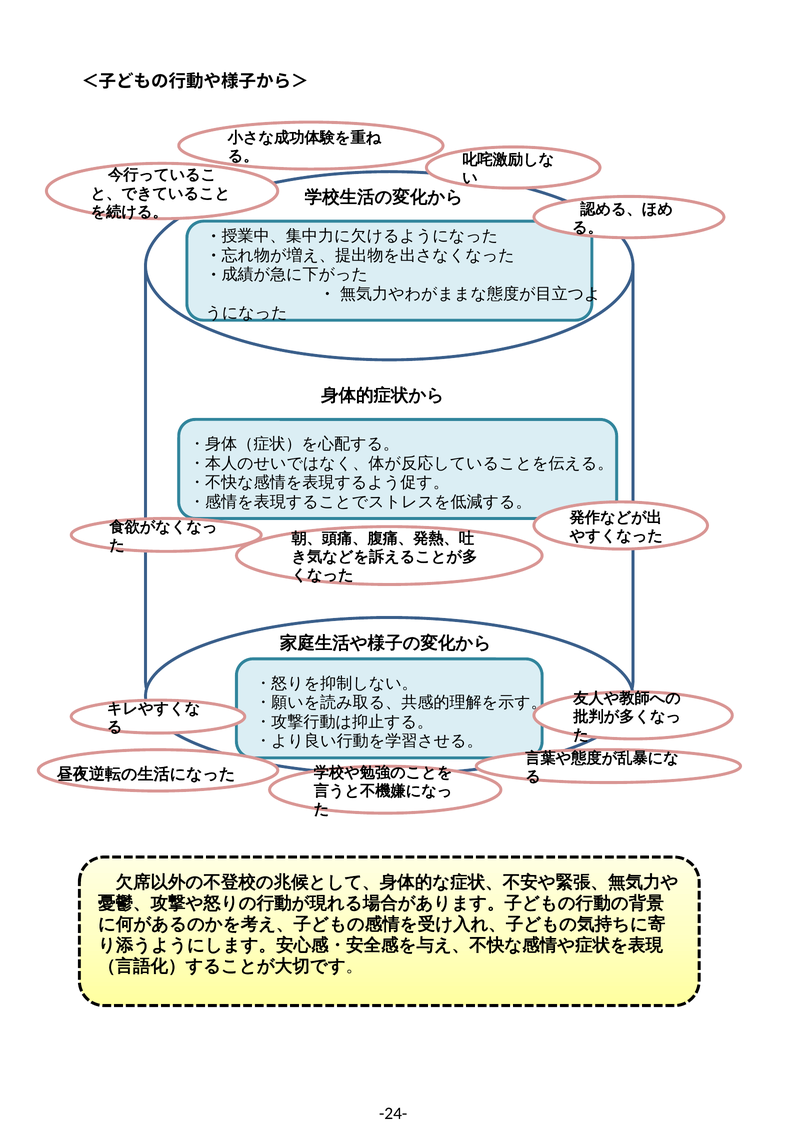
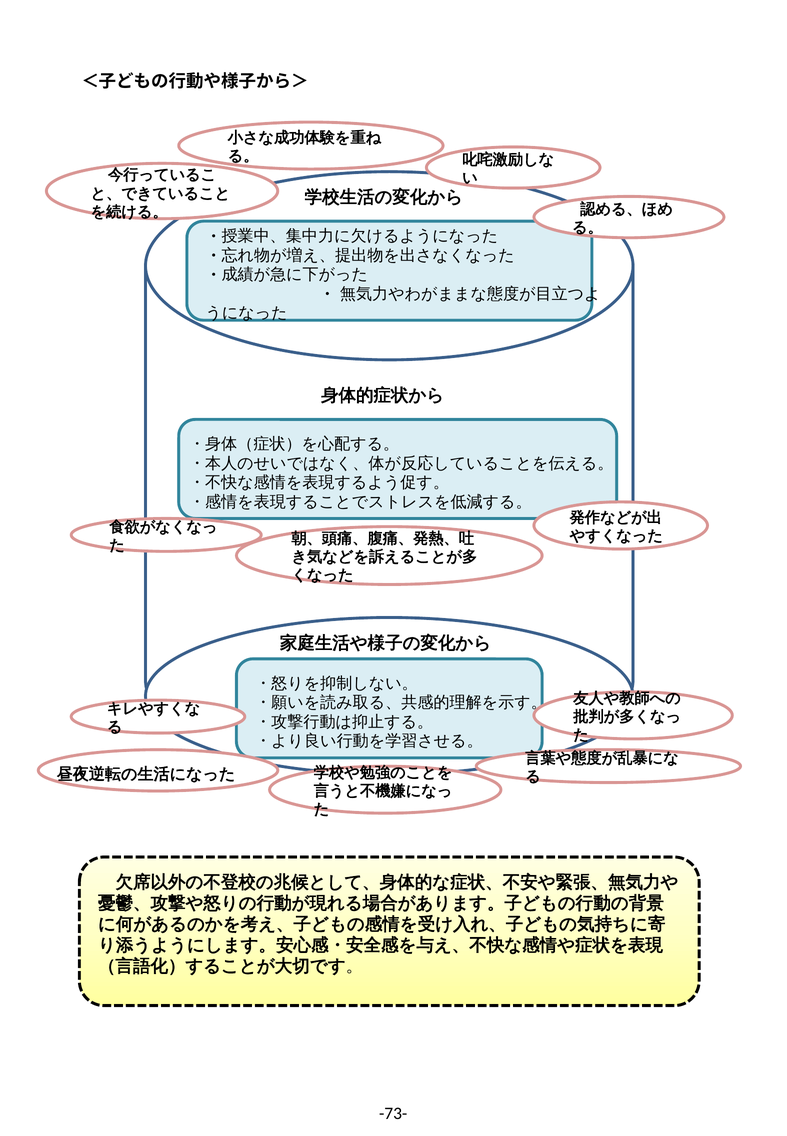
-24-: -24- -> -73- (393, 1114)
